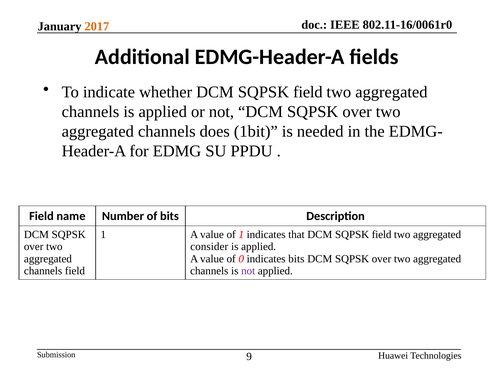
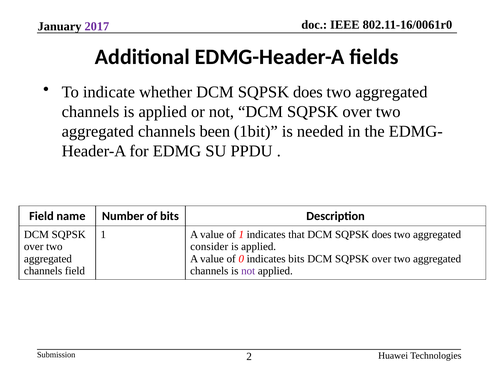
2017 colour: orange -> purple (97, 26)
whether DCM SQPSK field: field -> does (308, 92)
does: does -> been (215, 132)
that DCM SQPSK field: field -> does (382, 235)
9: 9 -> 2 (249, 357)
